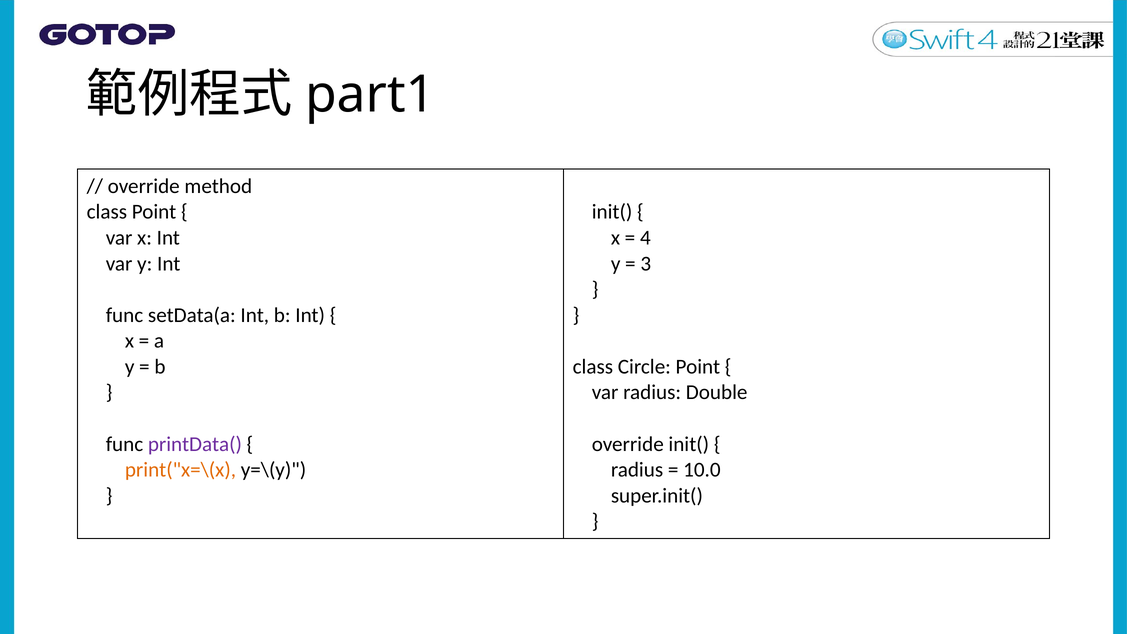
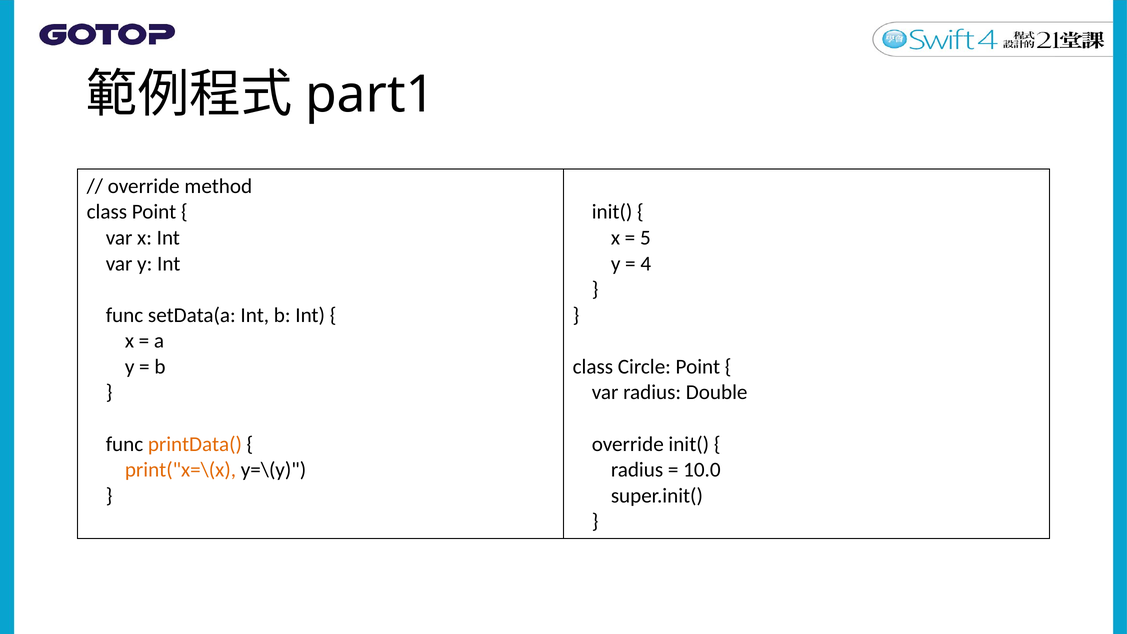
4: 4 -> 5 (645, 238)
3: 3 -> 4 (646, 264)
printData( colour: purple -> orange (195, 444)
